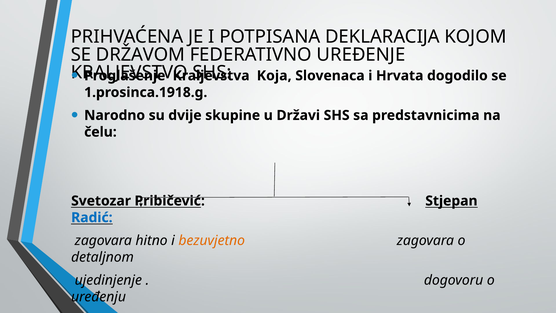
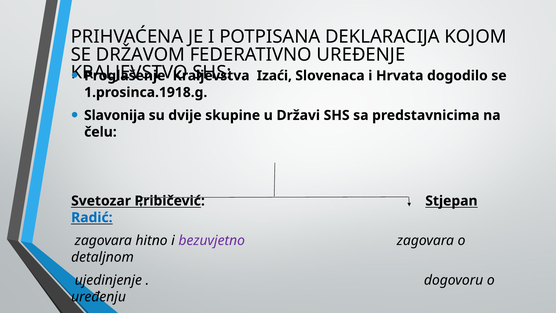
Koja: Koja -> Izaći (274, 76)
Narodno: Narodno -> Slavonija (115, 115)
bezuvjetno colour: orange -> purple (212, 240)
